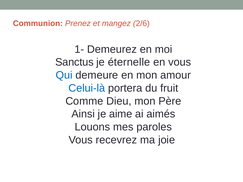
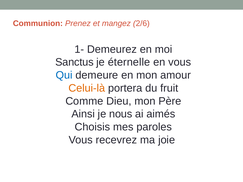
Celui-là colour: blue -> orange (87, 88)
aime: aime -> nous (121, 114)
Louons: Louons -> Choisis (92, 127)
